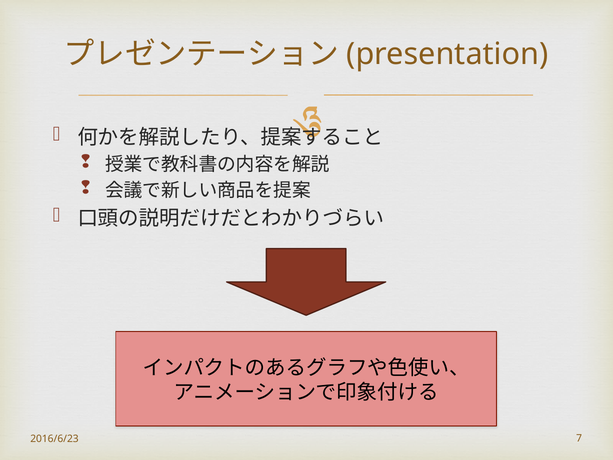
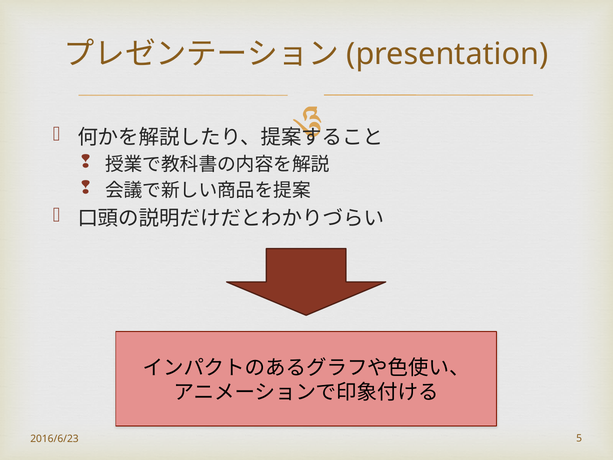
7: 7 -> 5 (579, 438)
